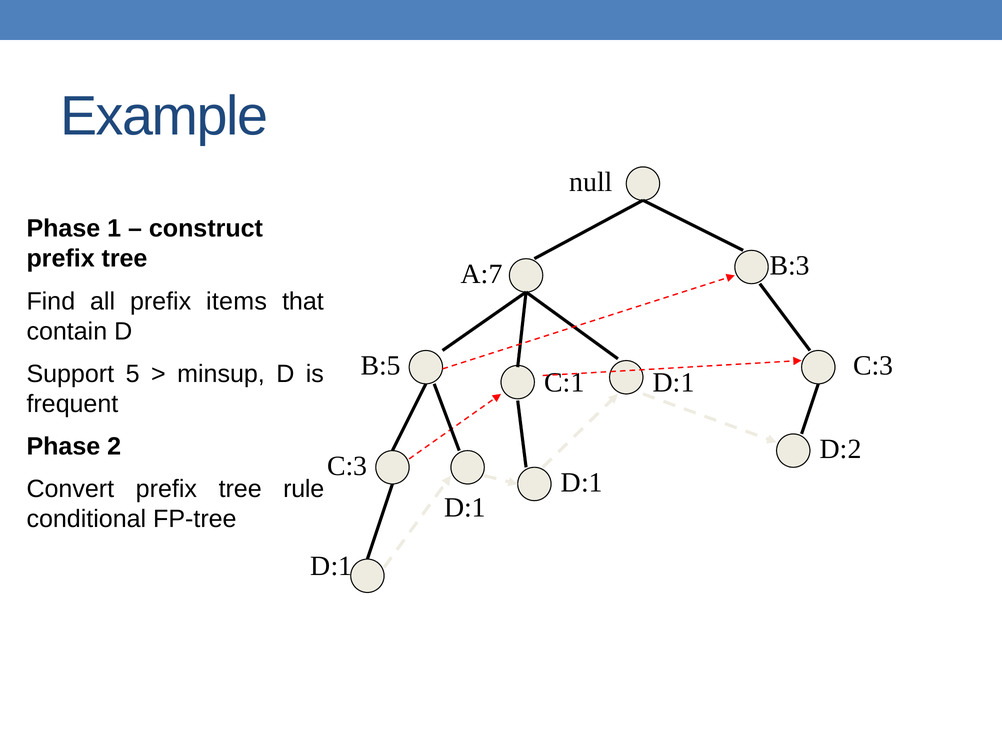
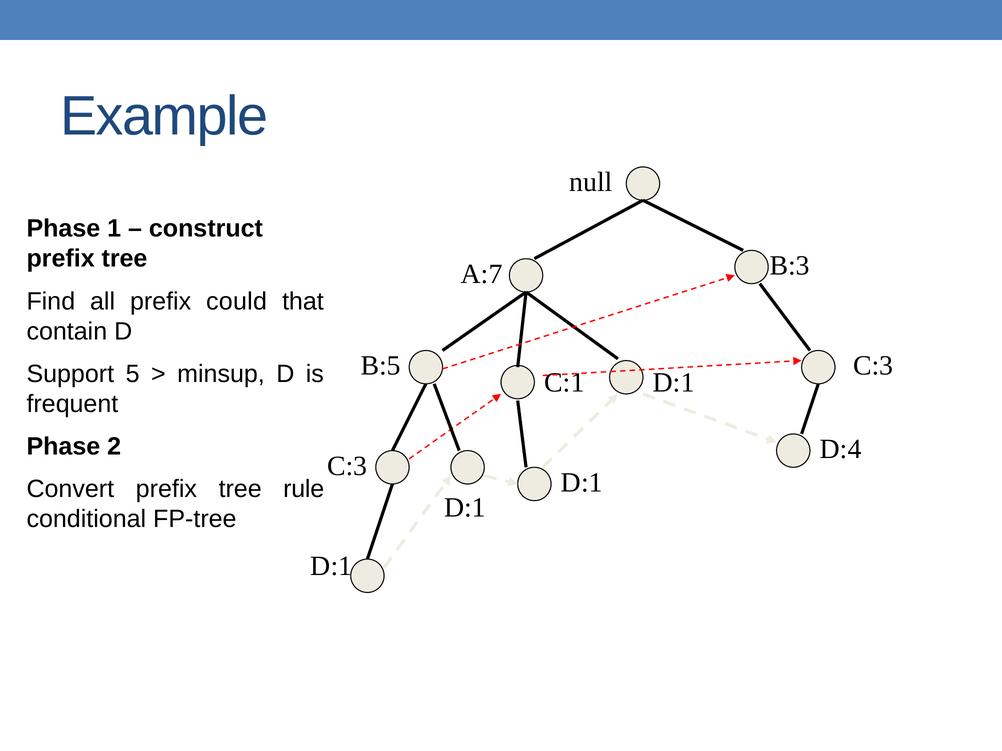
items: items -> could (236, 301)
D:2: D:2 -> D:4 (841, 449)
